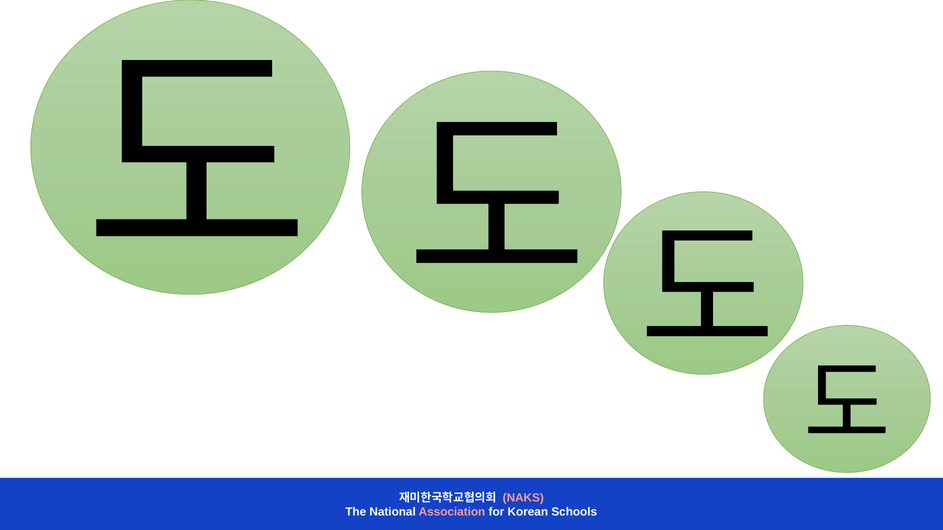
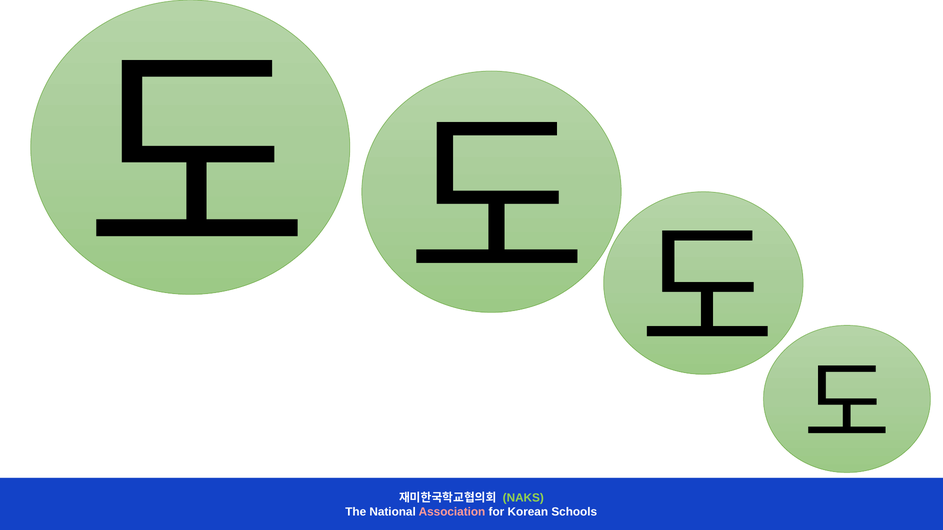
NAKS colour: pink -> light green (523, 498)
